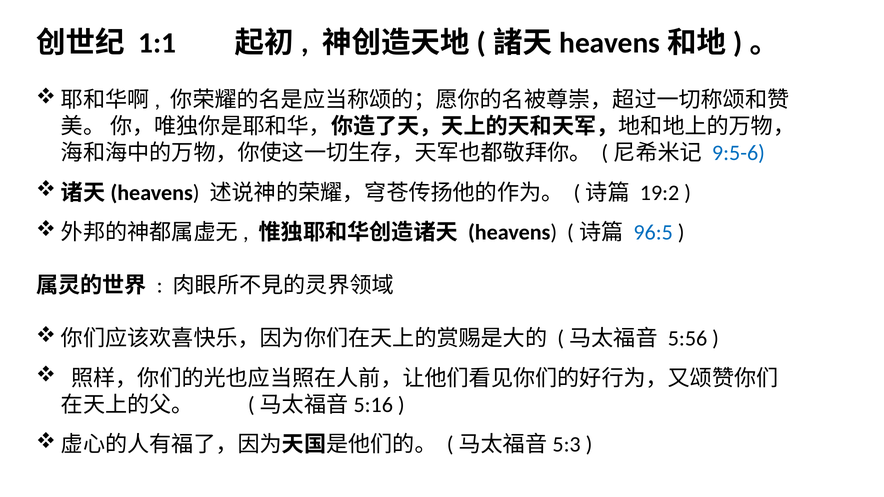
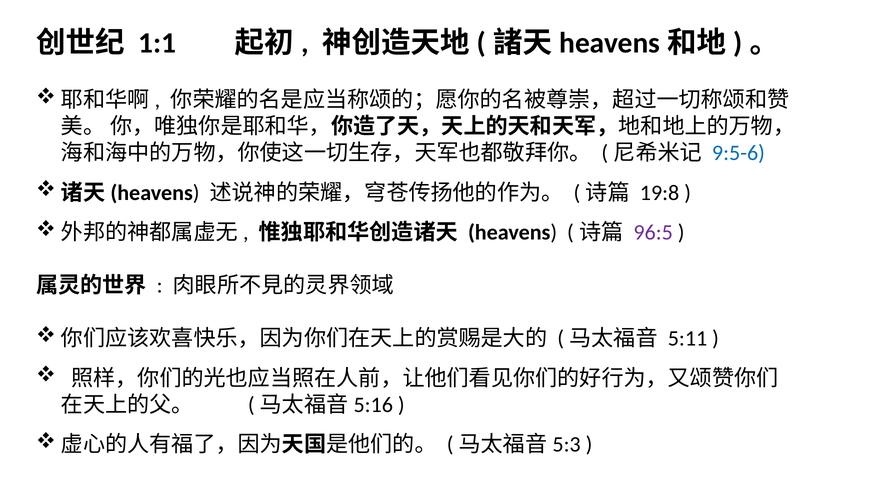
19:2: 19:2 -> 19:8 (660, 193)
96:5 colour: blue -> purple (653, 233)
5:56: 5:56 -> 5:11 (688, 339)
